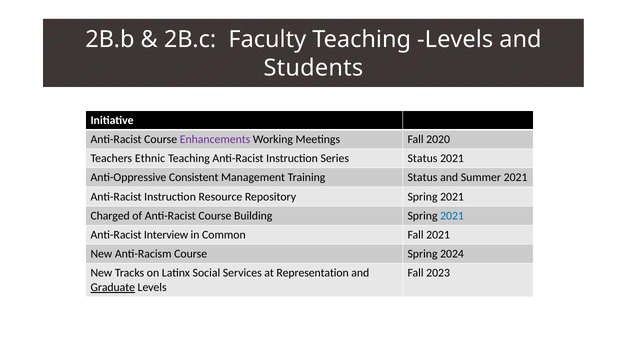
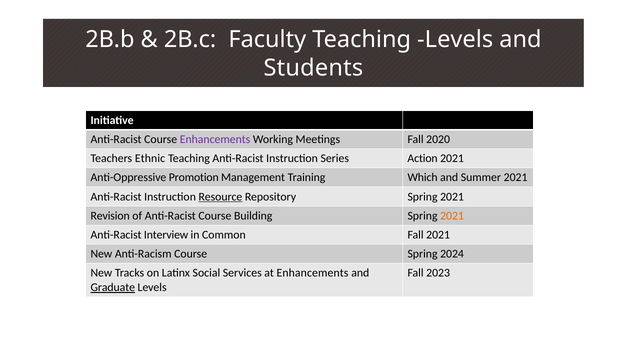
Series Status: Status -> Action (423, 158)
Consistent: Consistent -> Promotion (194, 177)
Training Status: Status -> Which (423, 177)
Resource underline: none -> present (220, 196)
Charged: Charged -> Revision (110, 216)
2021 colour: blue -> orange (452, 216)
at Representation: Representation -> Enhancements (312, 273)
